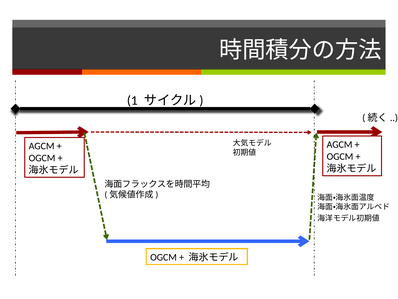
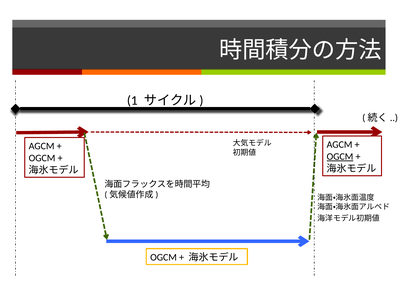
OGCM underline: none -> present (340, 156)
